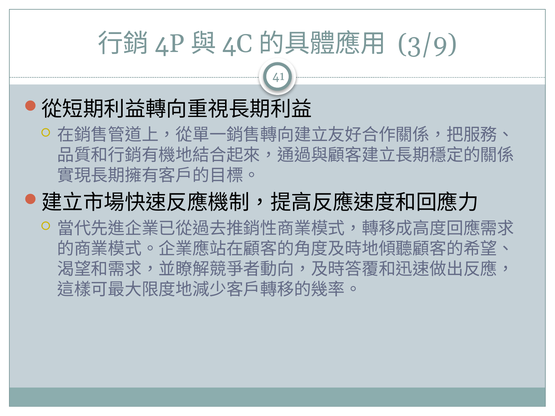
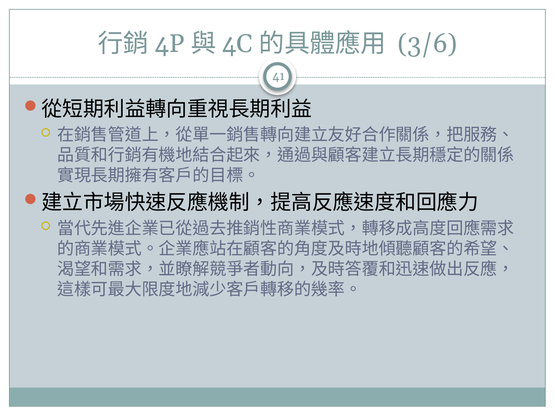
3/9: 3/9 -> 3/6 (427, 44)
